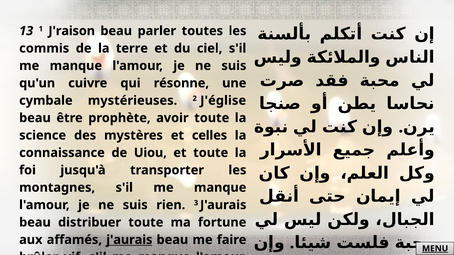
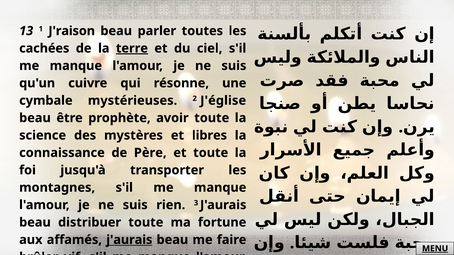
commis: commis -> cachées (44, 48)
terre underline: none -> present (132, 48)
celles: celles -> libres (209, 136)
Uiou: Uiou -> Père (150, 153)
